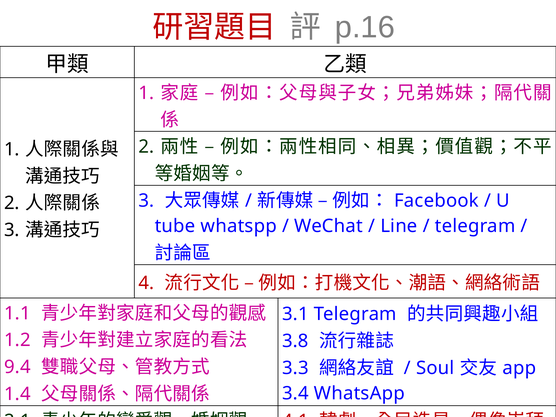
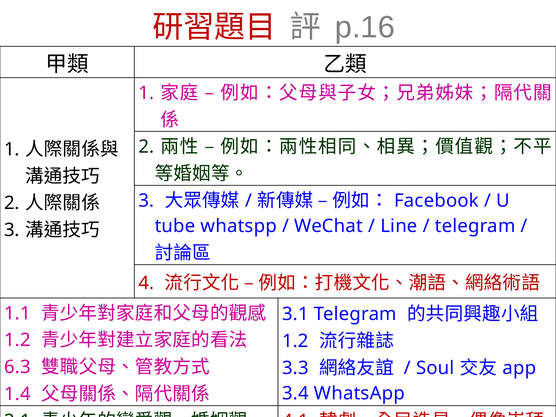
3.8: 3.8 -> 1.2 (295, 341)
9.4: 9.4 -> 6.3 (17, 367)
